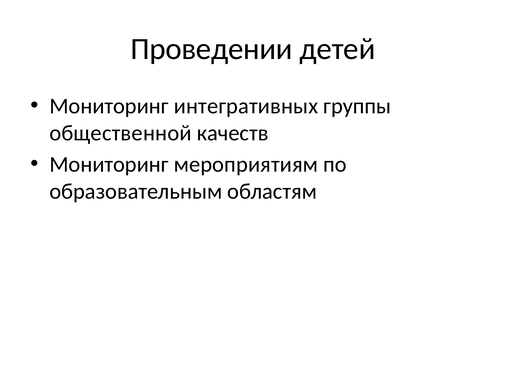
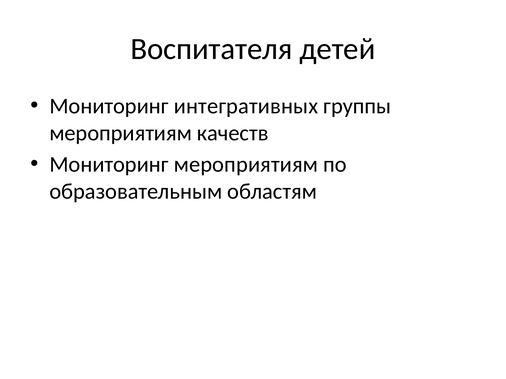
Проведении: Проведении -> Воспитателя (211, 49)
общественной: общественной -> мероприятиям (121, 133)
